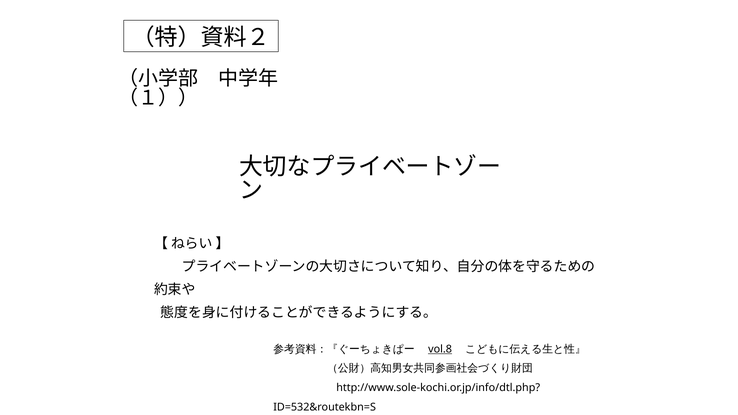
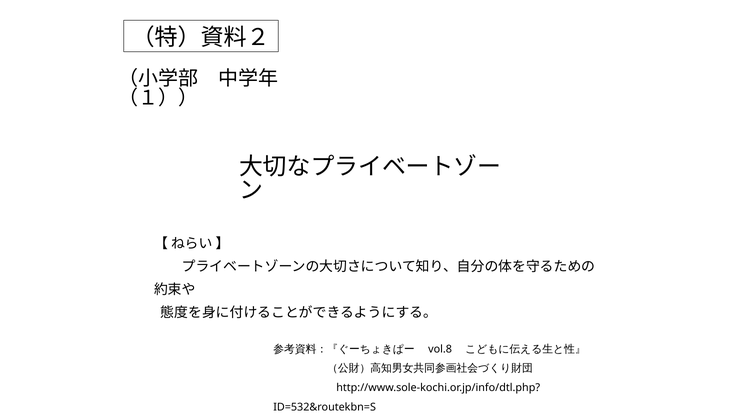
vol.8 underline: present -> none (440, 349)
